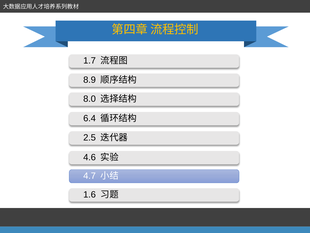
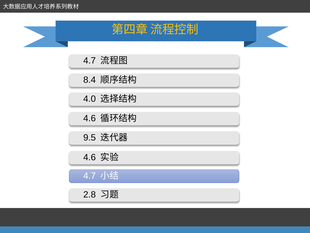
1.7: 1.7 -> 4.7 (90, 61)
8.9: 8.9 -> 8.4 (90, 80)
8.0: 8.0 -> 4.0 (90, 99)
6.4: 6.4 -> 4.6 (90, 118)
2.5: 2.5 -> 9.5 (90, 137)
1.6: 1.6 -> 2.8 (90, 194)
